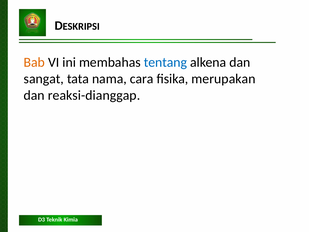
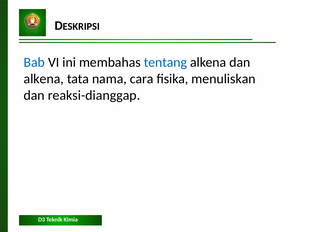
Bab colour: orange -> blue (34, 62)
sangat: sangat -> alkena (44, 79)
merupakan: merupakan -> menuliskan (224, 79)
